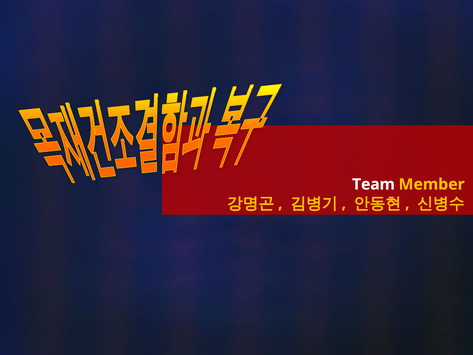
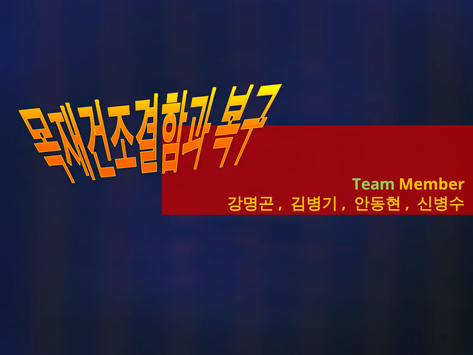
Team colour: white -> light green (373, 184)
